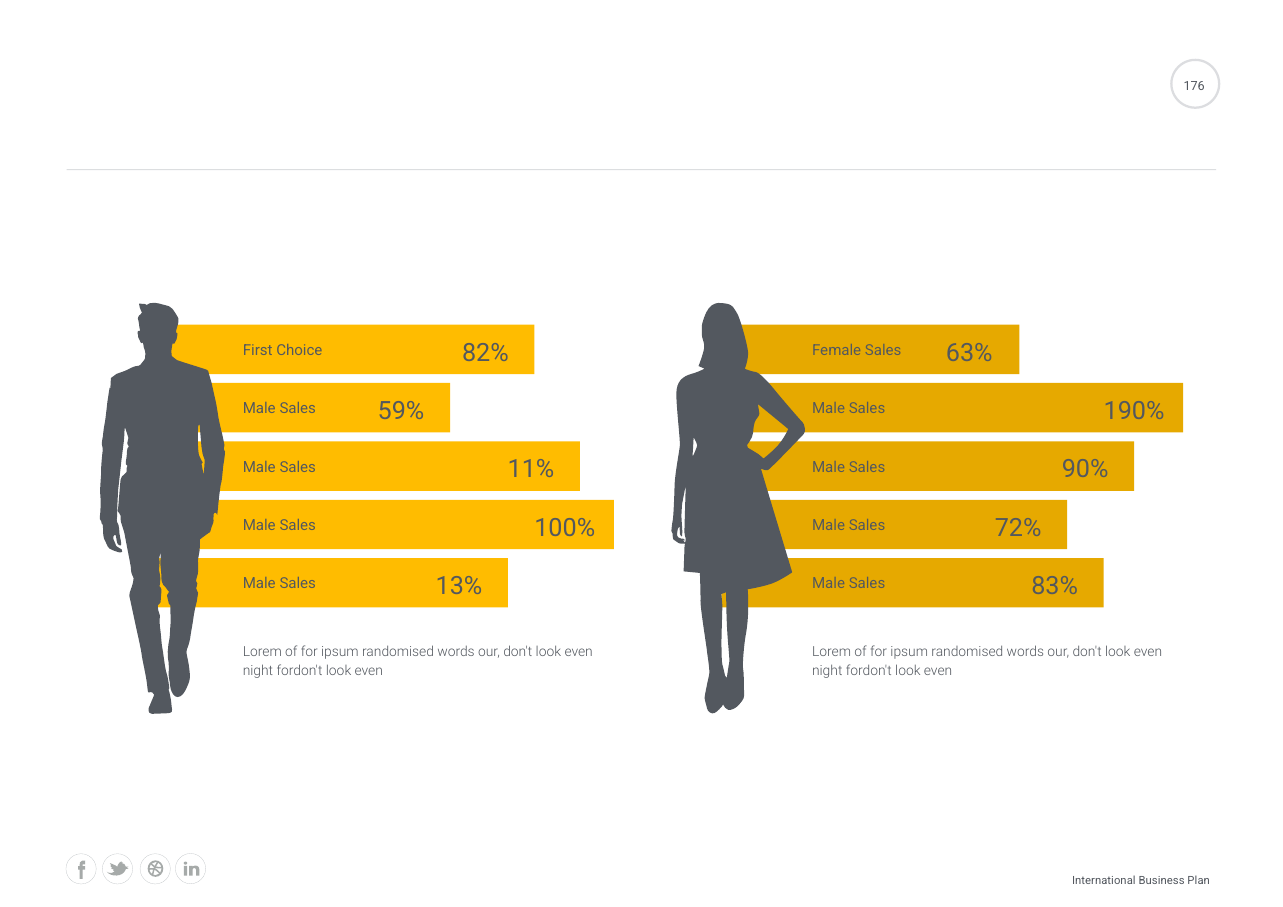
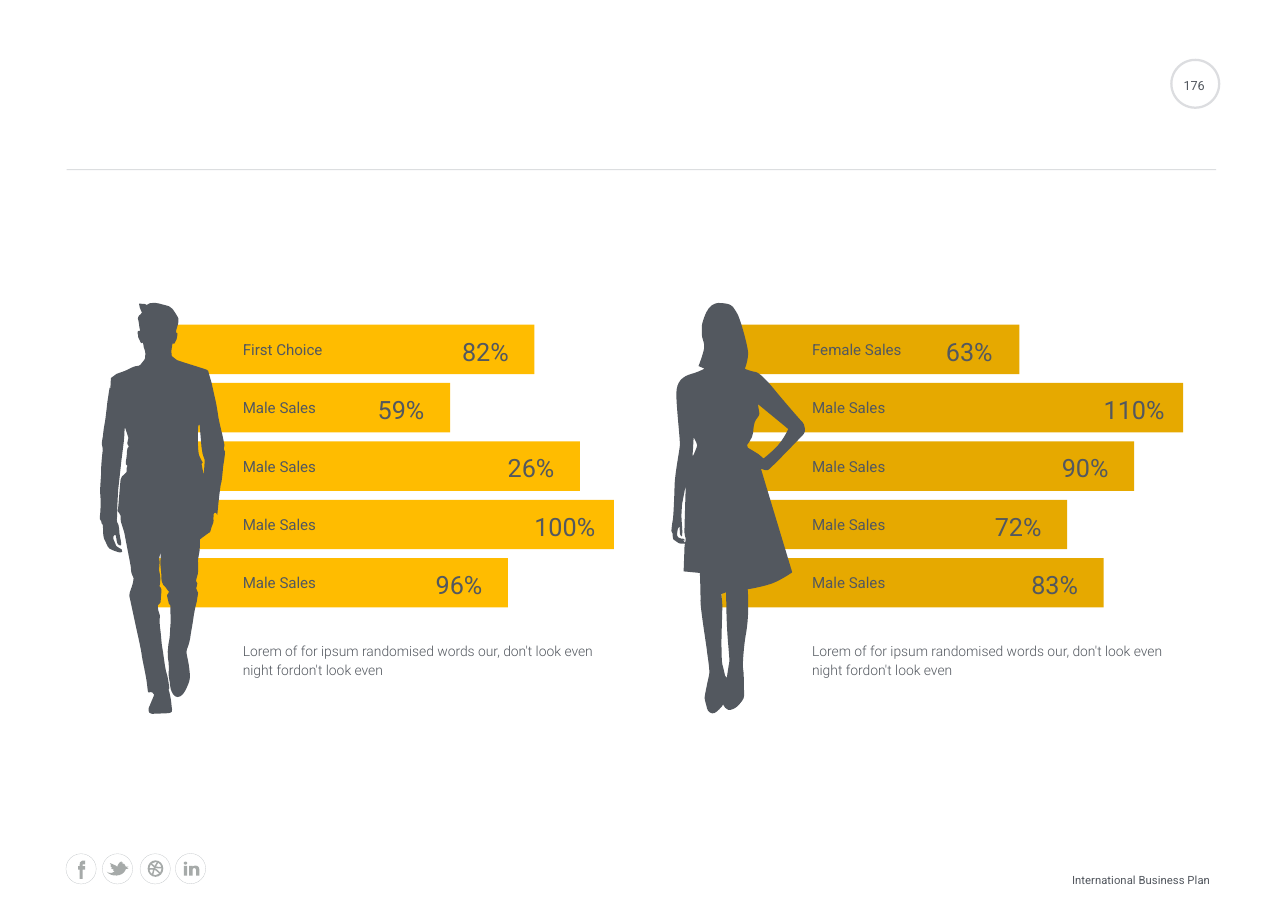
190%: 190% -> 110% (1134, 411)
11%: 11% -> 26% (531, 470)
13%: 13% -> 96% (459, 586)
